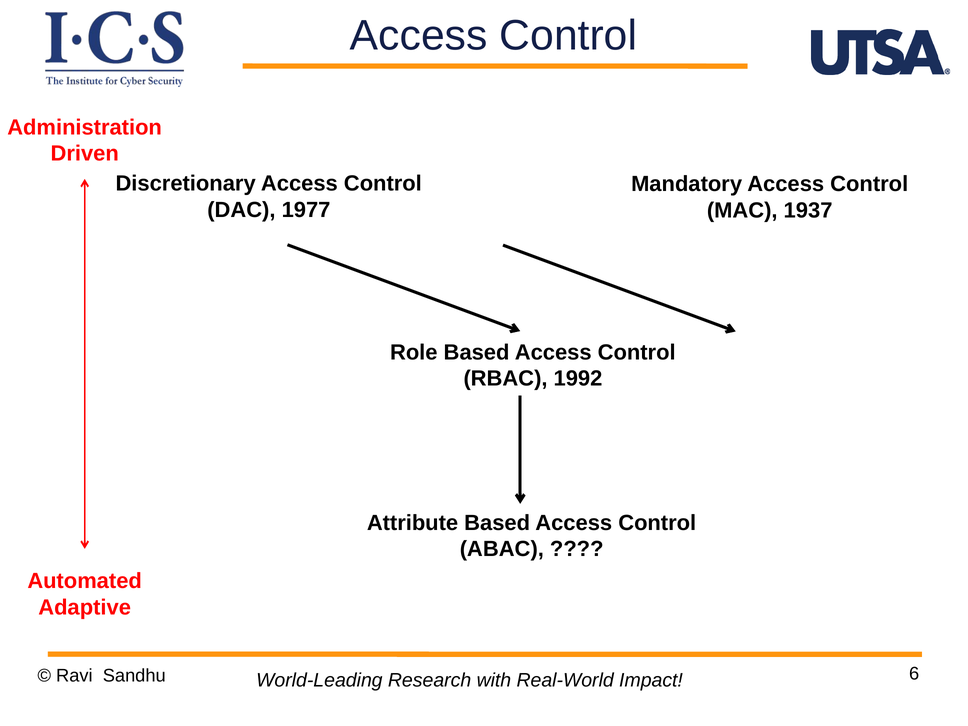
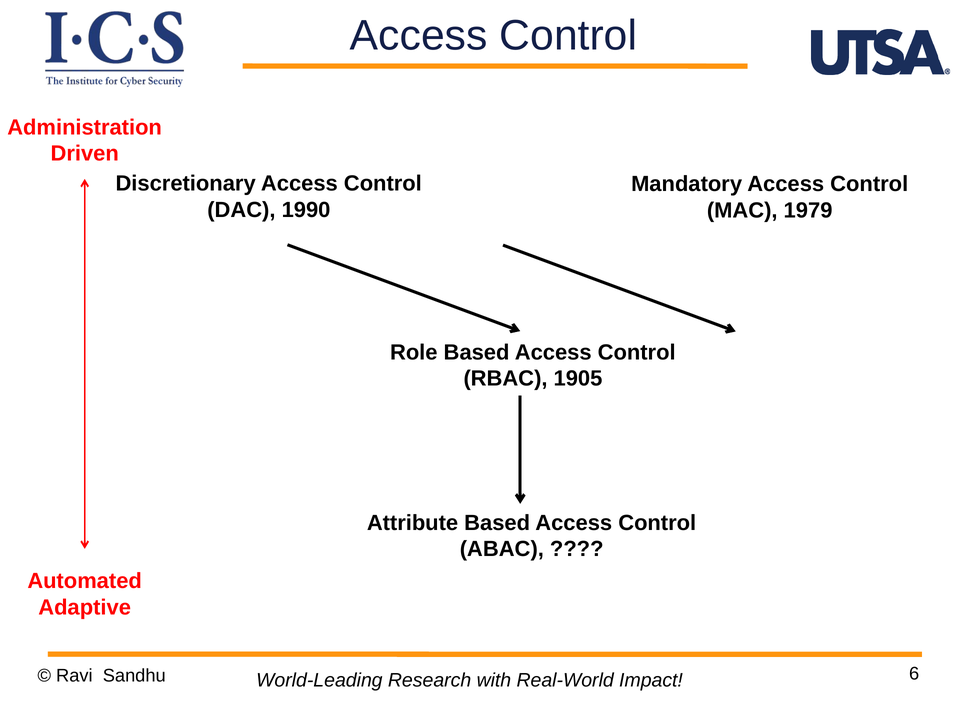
1977: 1977 -> 1990 (306, 210)
1937: 1937 -> 1979 (808, 210)
1992: 1992 -> 1905 (578, 379)
